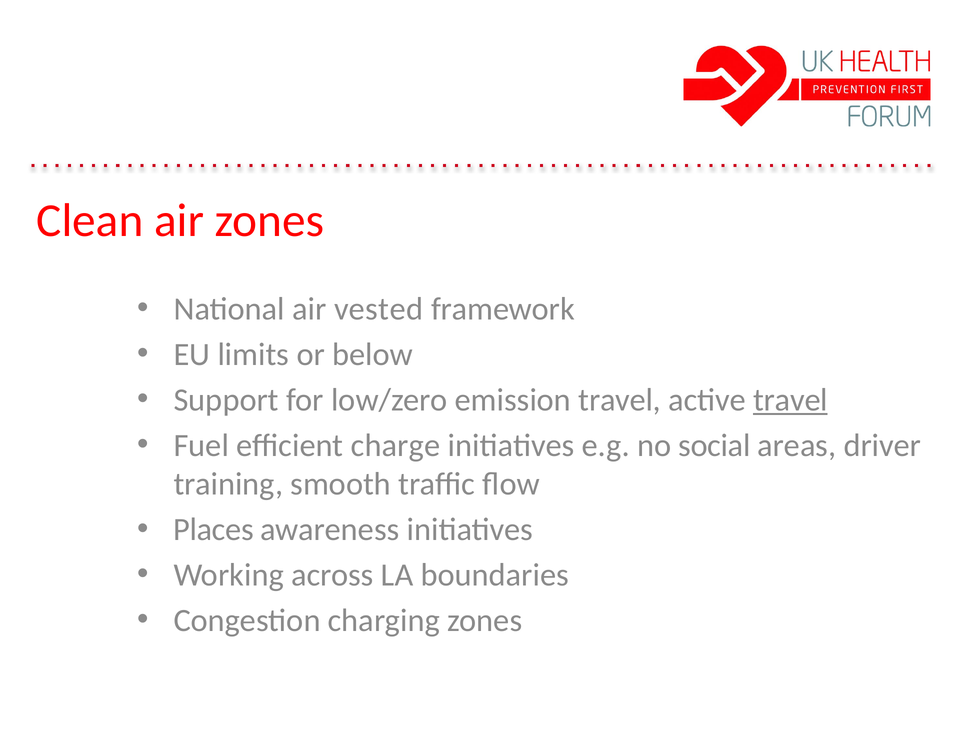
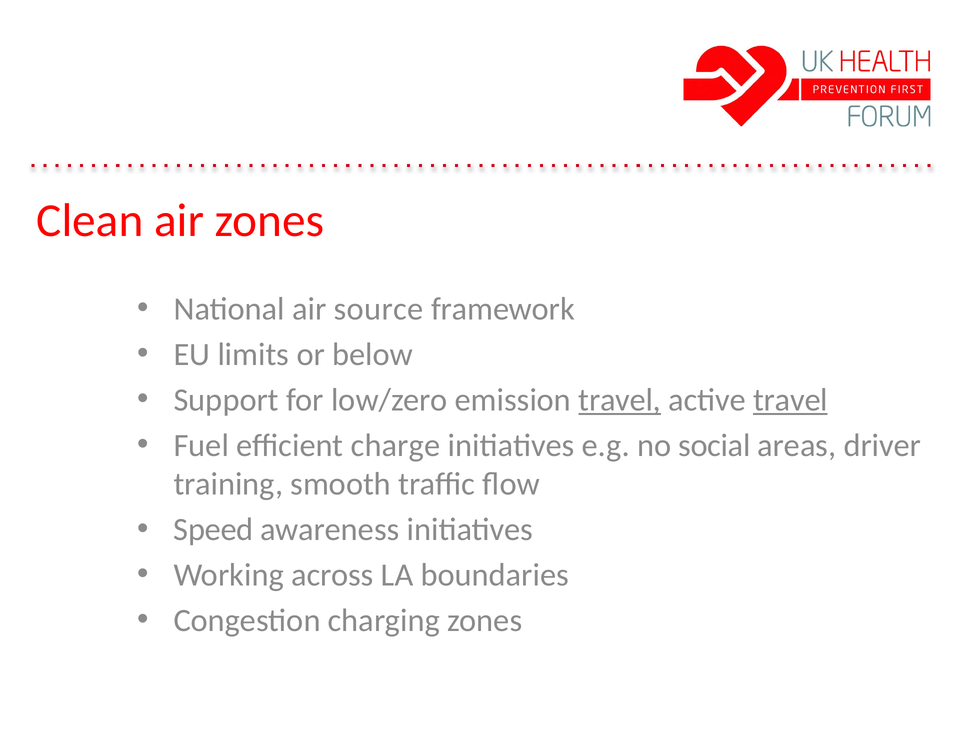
vested: vested -> source (379, 309)
travel underline: none -> present (620, 400)
Places: Places -> Speed (213, 529)
